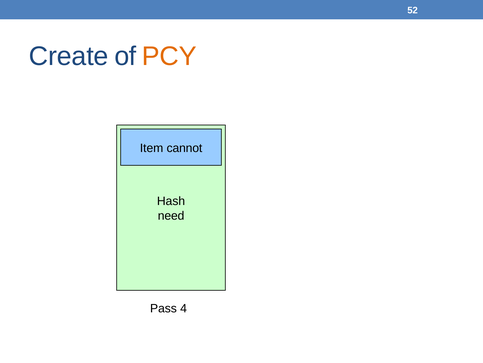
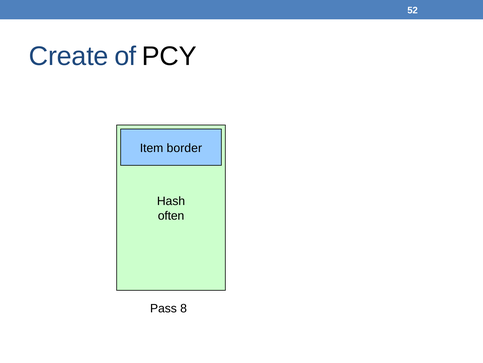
PCY colour: orange -> black (169, 56)
cannot: cannot -> border (184, 148)
need: need -> often (171, 215)
4: 4 -> 8 (184, 308)
